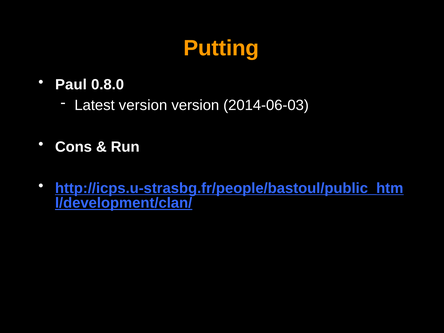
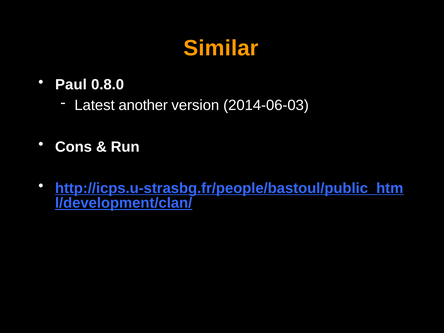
Putting: Putting -> Similar (221, 48)
Latest version: version -> another (143, 105)
